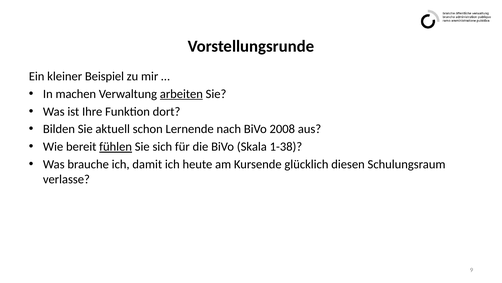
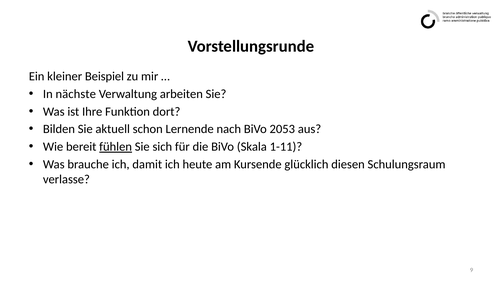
machen: machen -> nächste (76, 94)
arbeiten underline: present -> none (181, 94)
2008: 2008 -> 2053 (282, 129)
1-38: 1-38 -> 1-11 (286, 146)
